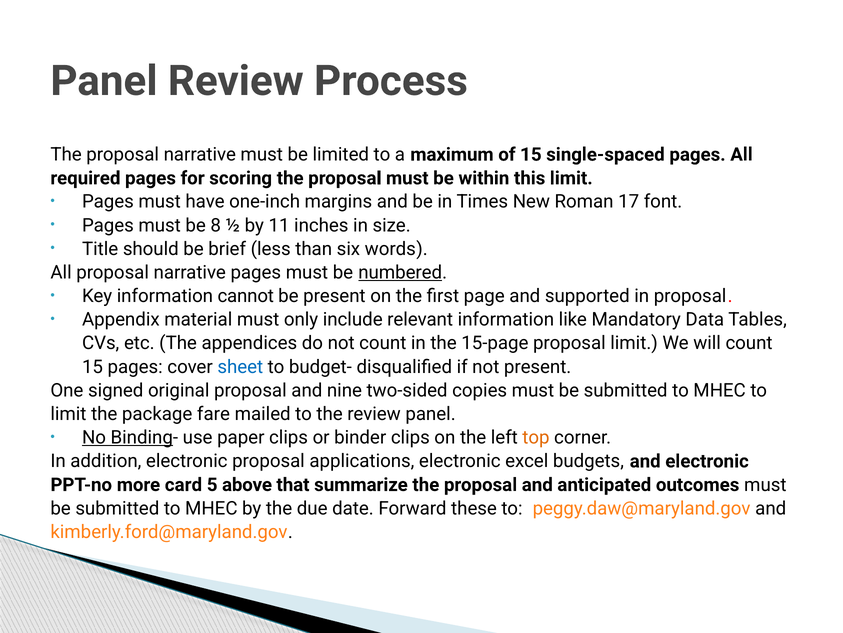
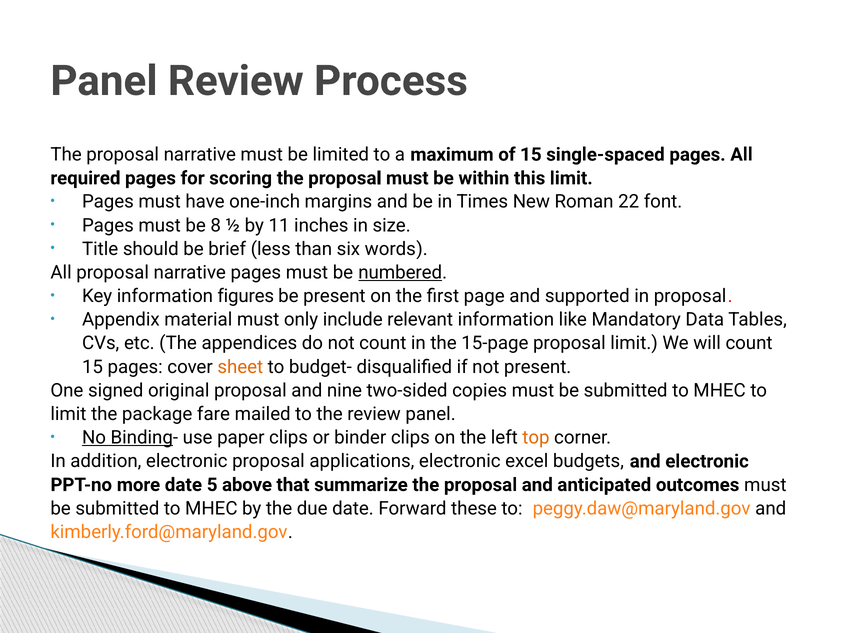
17: 17 -> 22 (629, 201)
cannot: cannot -> figures (246, 296)
sheet colour: blue -> orange (240, 366)
more card: card -> date (183, 484)
